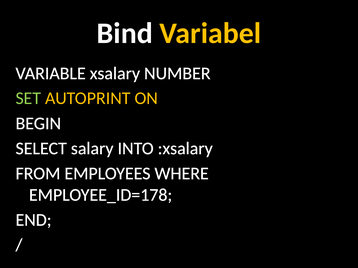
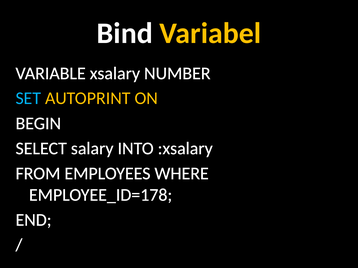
SET colour: light green -> light blue (28, 99)
